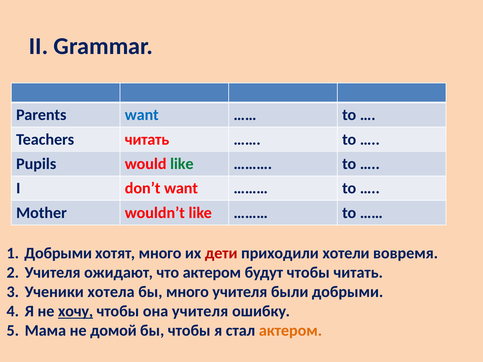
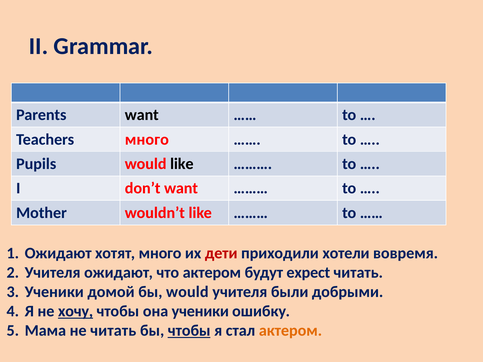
want colour: blue -> black (142, 115)
Teachers читать: читать -> много (147, 139)
like colour: green -> black (182, 164)
Добрыми: Добрыми -> Ожидают (58, 253)
будут чтобы: чтобы -> expect (308, 273)
хотела: хотела -> домой (111, 292)
бы много: много -> would (187, 292)
она учителя: учителя -> ученики (200, 311)
не домой: домой -> читать (113, 331)
чтобы underline: none -> present (189, 331)
